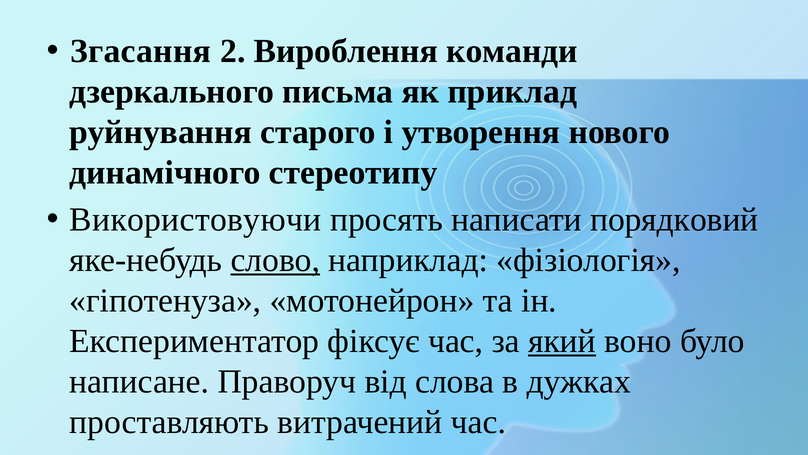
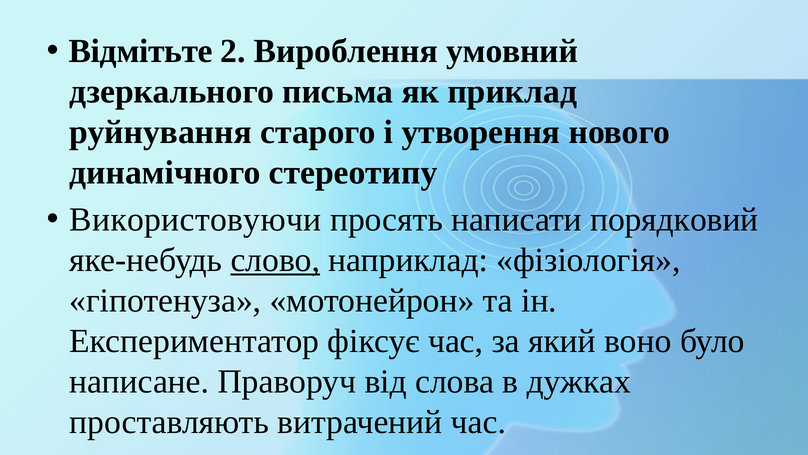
Згасання: Згасання -> Відмітьте (141, 51)
команди: команди -> умовний (512, 51)
який underline: present -> none (562, 341)
